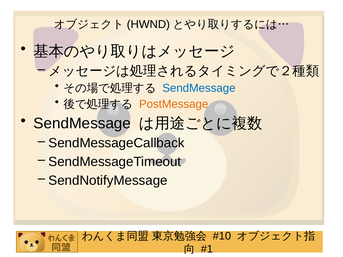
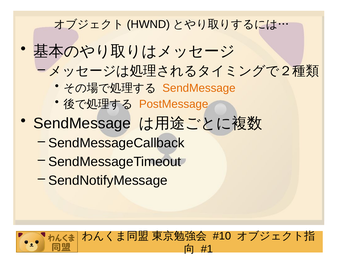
SendMessage colour: blue -> orange (199, 88)
